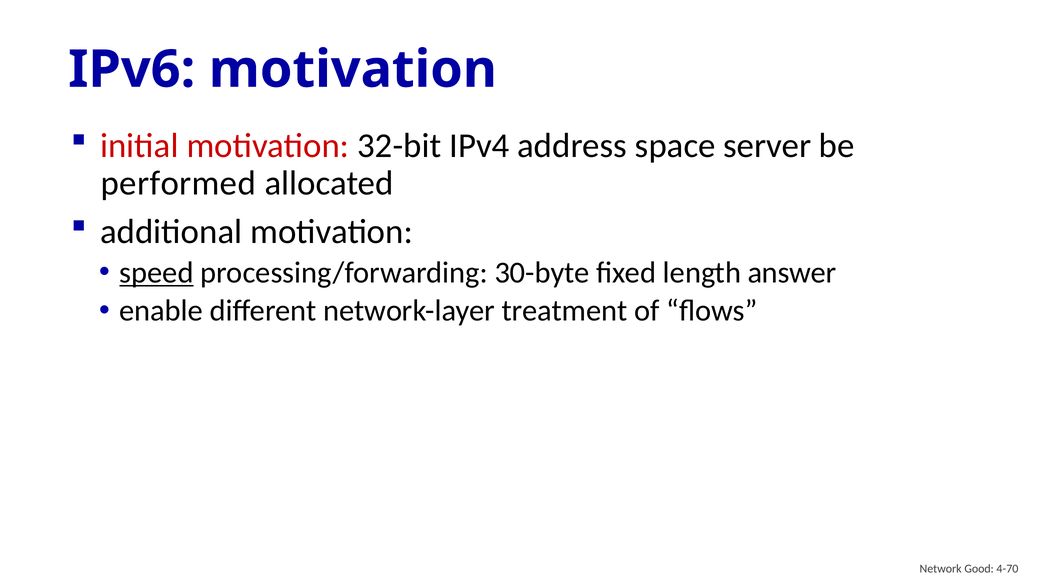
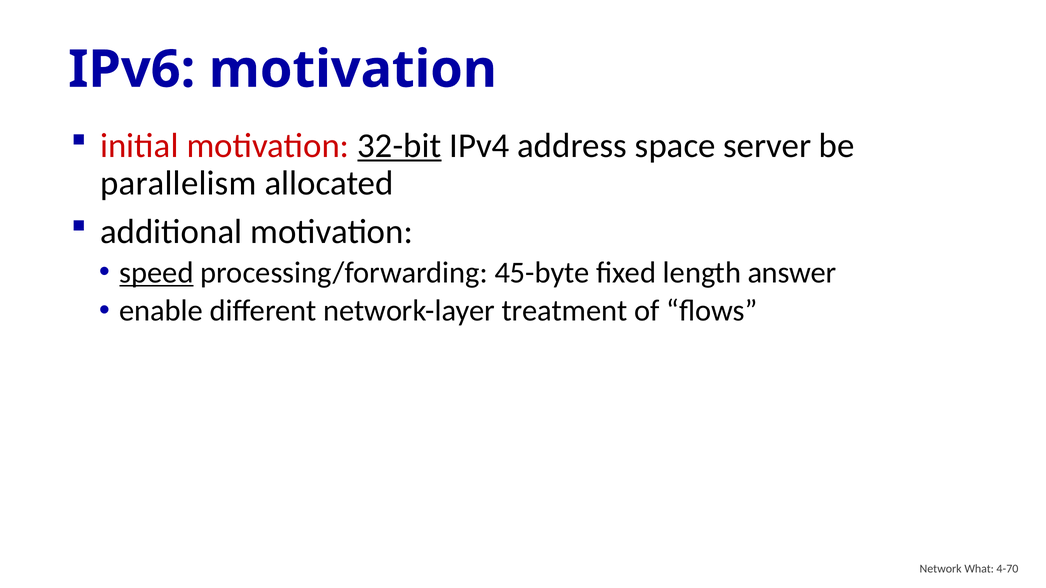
32-bit underline: none -> present (399, 146)
performed: performed -> parallelism (178, 183)
30-byte: 30-byte -> 45-byte (542, 273)
Good: Good -> What (979, 569)
